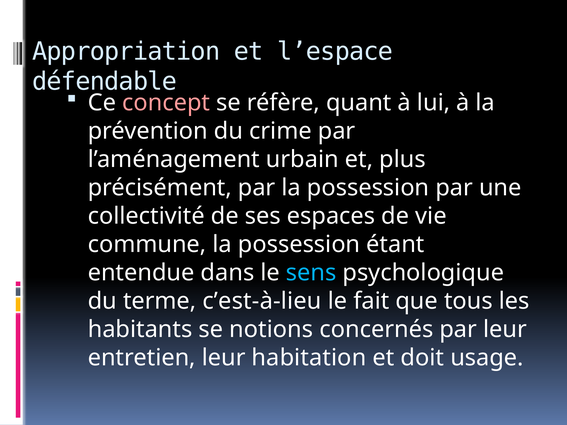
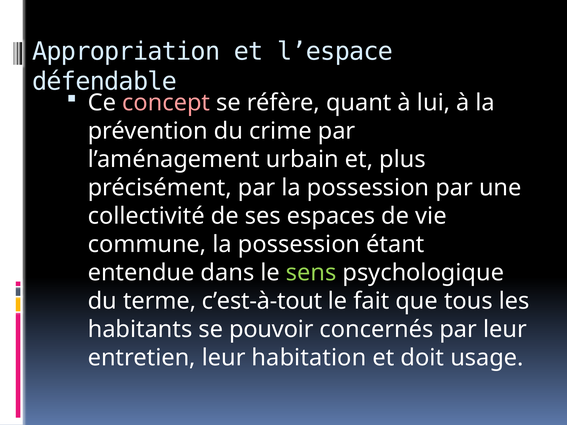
sens colour: light blue -> light green (311, 273)
c’est-à-lieu: c’est-à-lieu -> c’est-à-tout (262, 301)
notions: notions -> pouvoir (271, 330)
